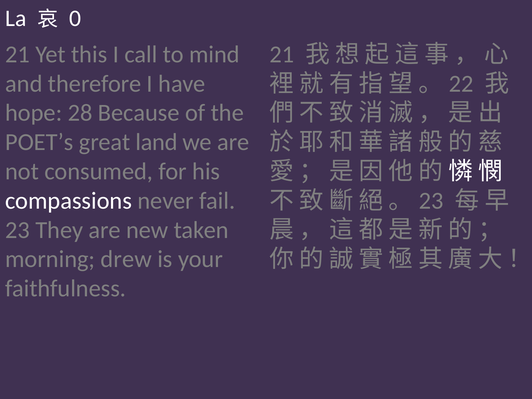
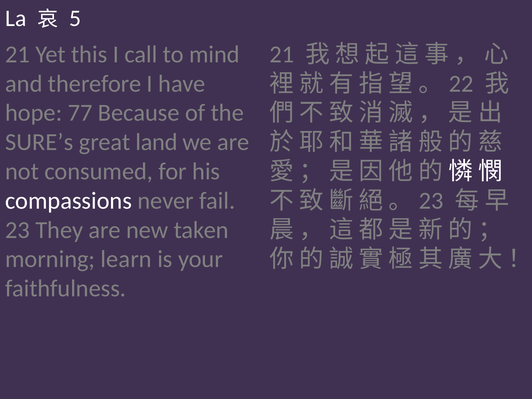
0: 0 -> 5 (75, 18)
28: 28 -> 77 (80, 113)
POET’s: POET’s -> SURE’s (39, 142)
drew: drew -> learn (126, 259)
